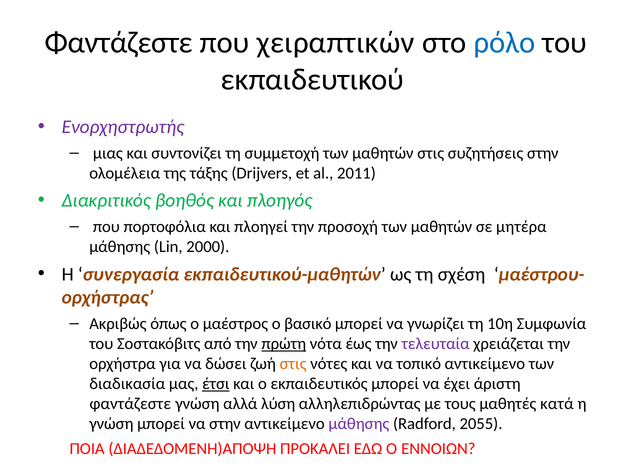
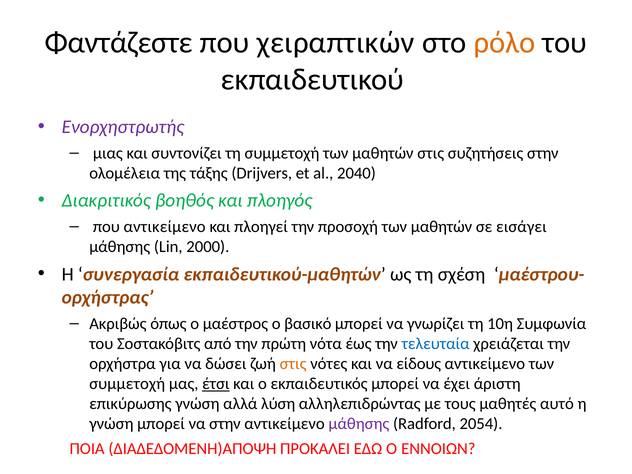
ρόλο colour: blue -> orange (505, 43)
2011: 2011 -> 2040 (356, 173)
που πορτοφόλια: πορτοφόλια -> αντικείμενο (165, 227)
μητέρα: μητέρα -> εισάγει (521, 227)
πρώτη underline: present -> none (284, 344)
τελευταία colour: purple -> blue (436, 344)
τοπικό: τοπικό -> είδους (419, 364)
διαδικασία: διαδικασία -> συμμετοχή (127, 384)
φαντάζεστε: φαντάζεστε -> επικύρωσης (130, 404)
κατά: κατά -> αυτό (557, 404)
2055: 2055 -> 2054 (481, 424)
